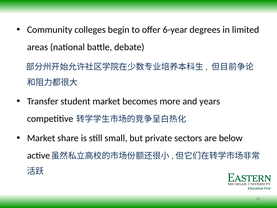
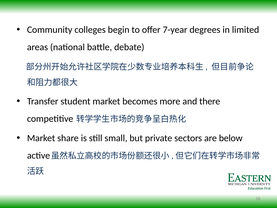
6-year: 6-year -> 7-year (175, 30)
years: years -> there (210, 101)
